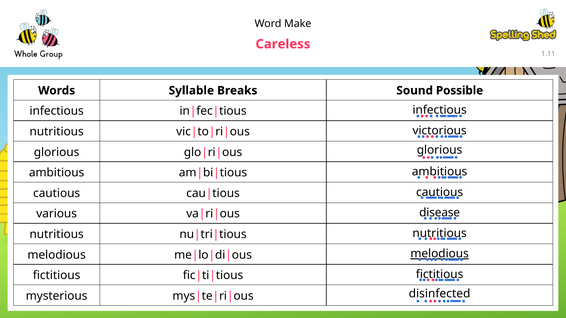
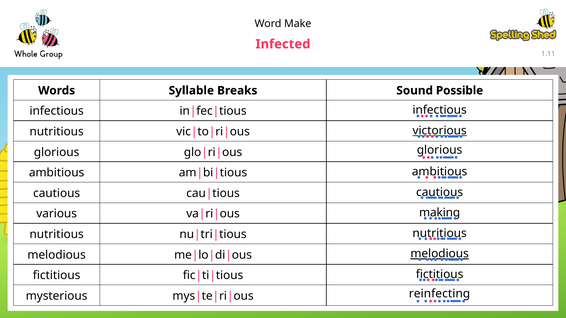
Careless: Careless -> Infected (283, 44)
victorious underline: none -> present (440, 131)
disease: disease -> making (440, 213)
disinfected: disinfected -> reinfecting (440, 294)
